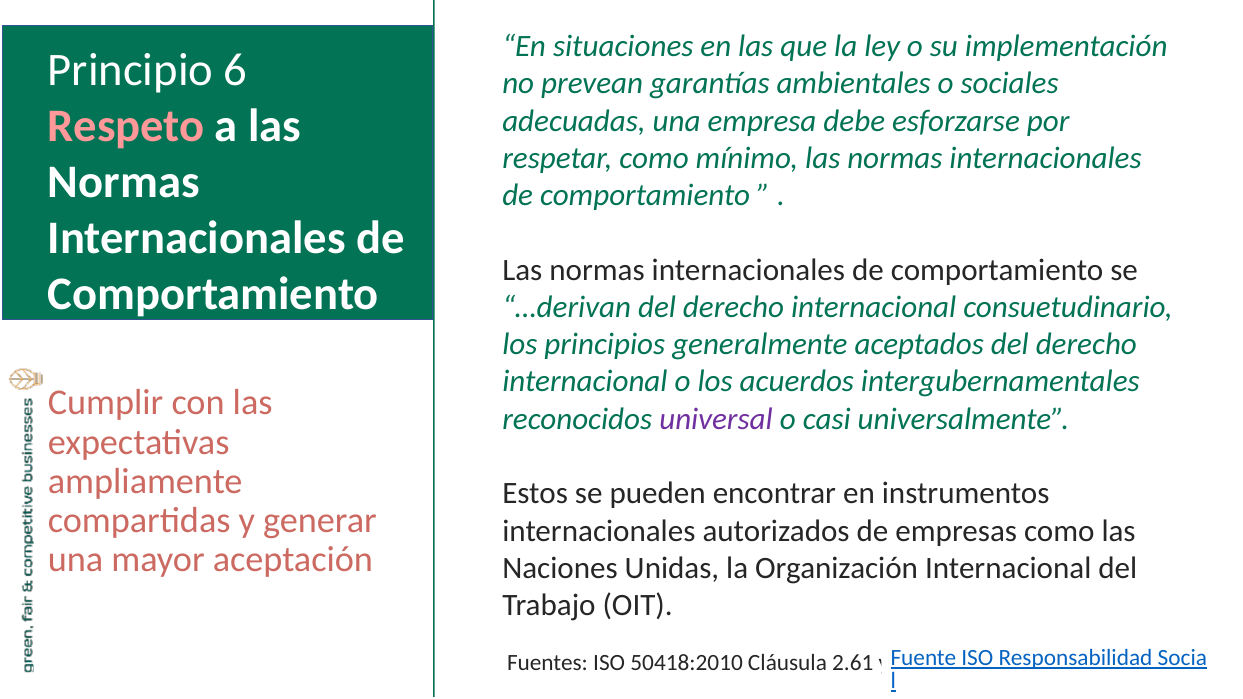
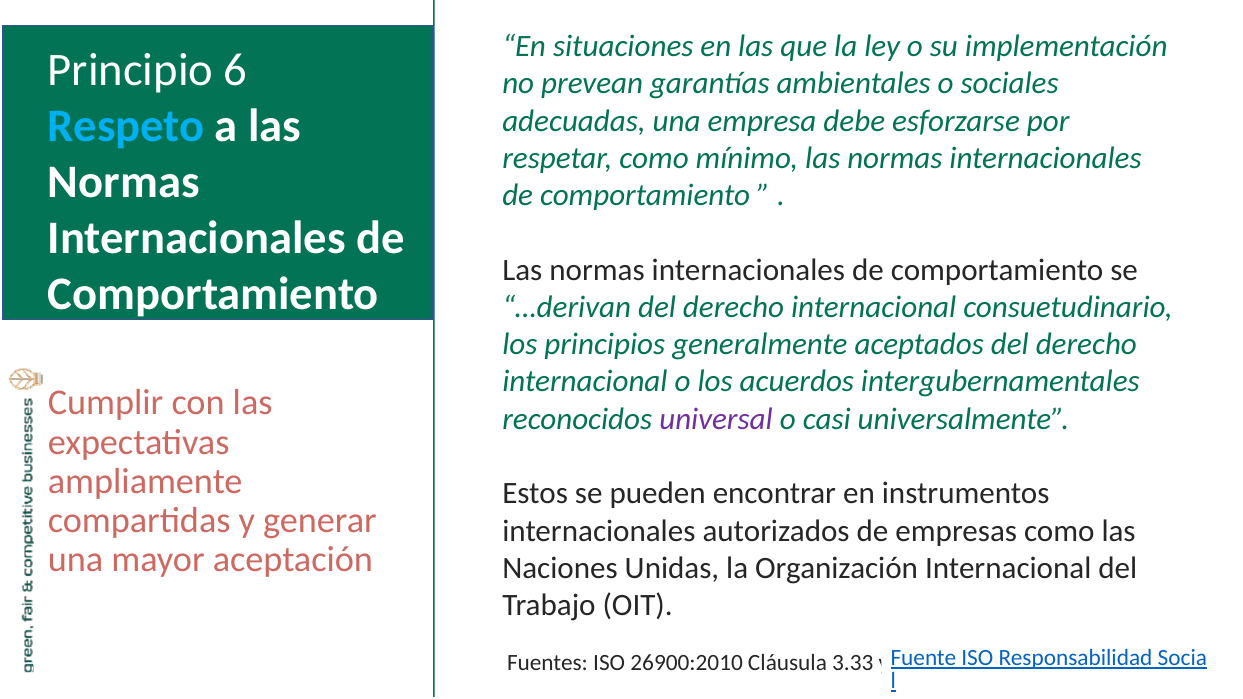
Respeto colour: pink -> light blue (126, 126)
50418:2010: 50418:2010 -> 26900:2010 (687, 662)
2.61: 2.61 -> 3.33 (853, 662)
